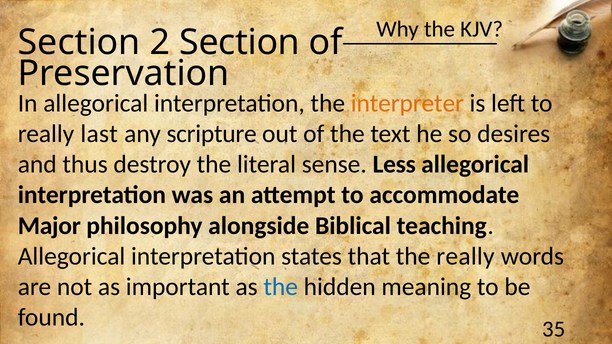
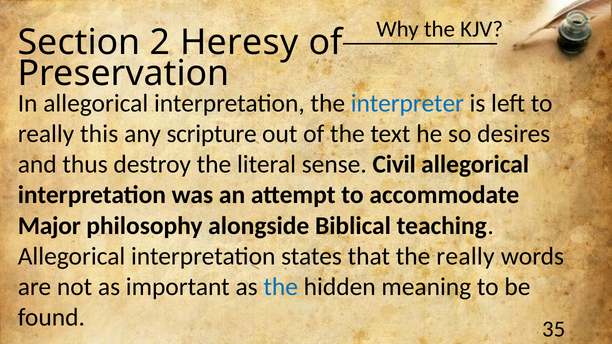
2 Section: Section -> Heresy (239, 43)
interpreter colour: orange -> blue (407, 103)
last: last -> this (99, 134)
Less: Less -> Civil (394, 165)
